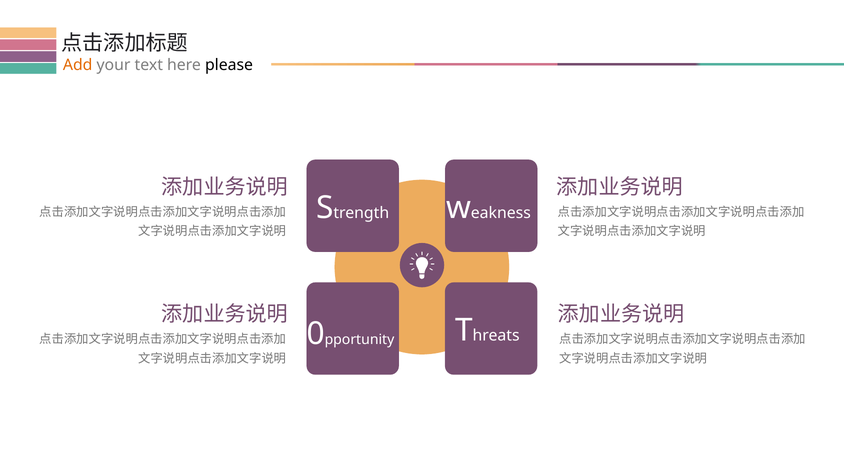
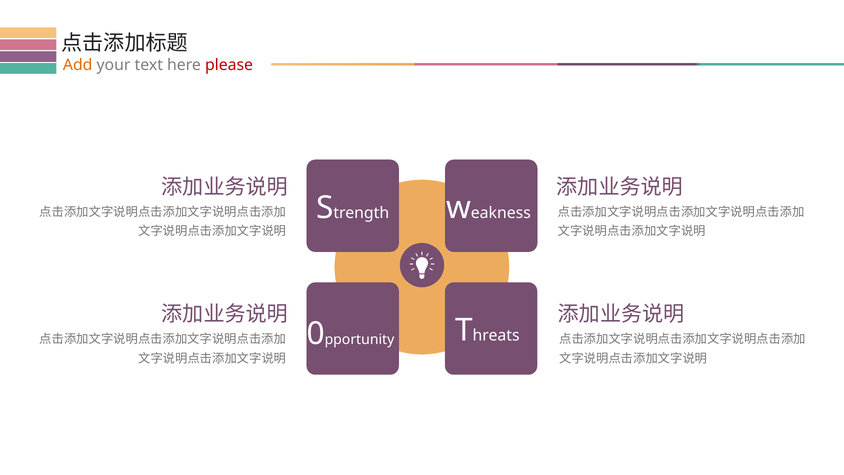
please colour: black -> red (229, 65)
